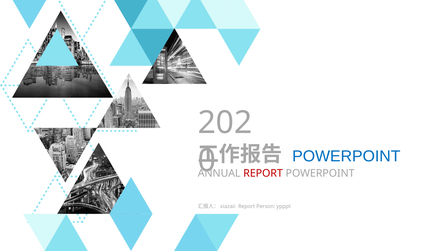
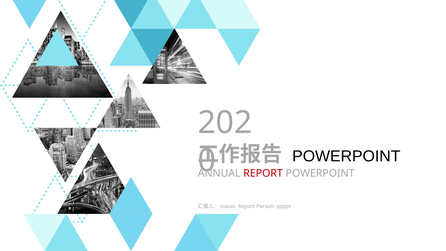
POWERPOINT colour: blue -> black (346, 156)
